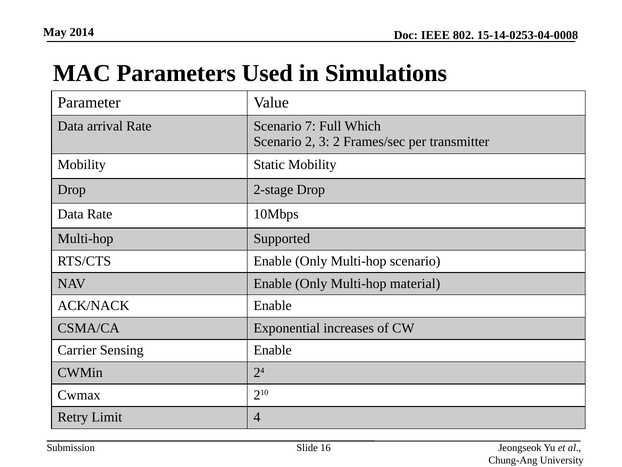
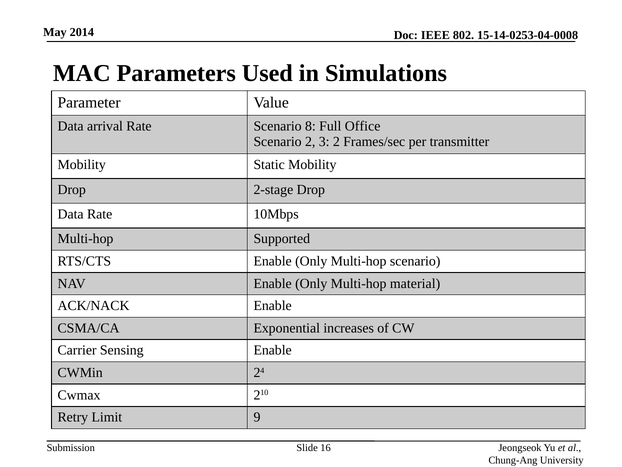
7: 7 -> 8 (310, 126)
Which: Which -> Office (363, 126)
4: 4 -> 9 (257, 417)
